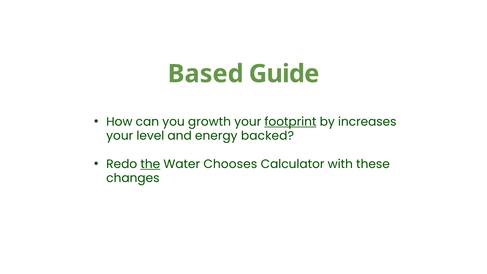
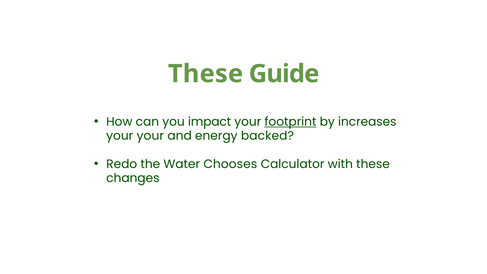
Based: Based -> These (206, 74)
growth: growth -> impact (210, 122)
your level: level -> your (150, 136)
the underline: present -> none (150, 164)
